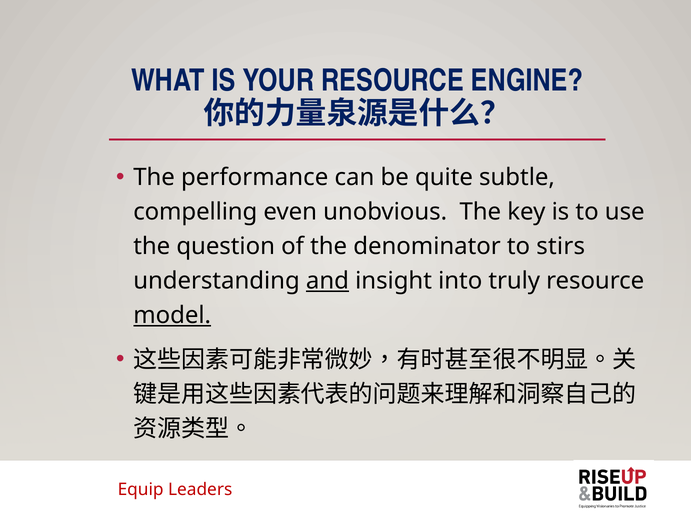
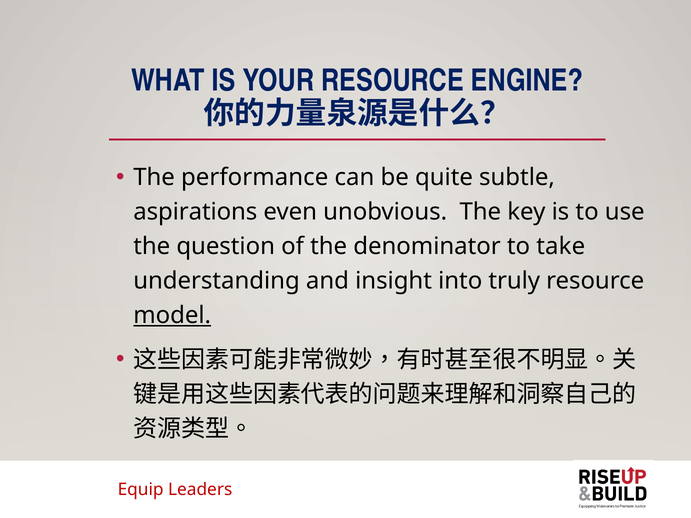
compelling: compelling -> aspirations (195, 212)
stirs: stirs -> take (561, 247)
and underline: present -> none (327, 281)
